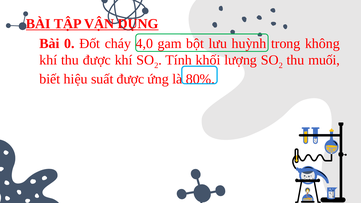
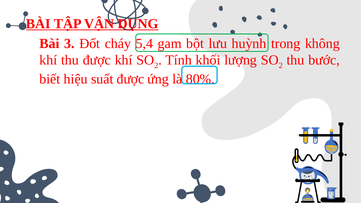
0: 0 -> 3 (69, 43)
4,0: 4,0 -> 5,4 (144, 43)
muối: muối -> bước (324, 60)
